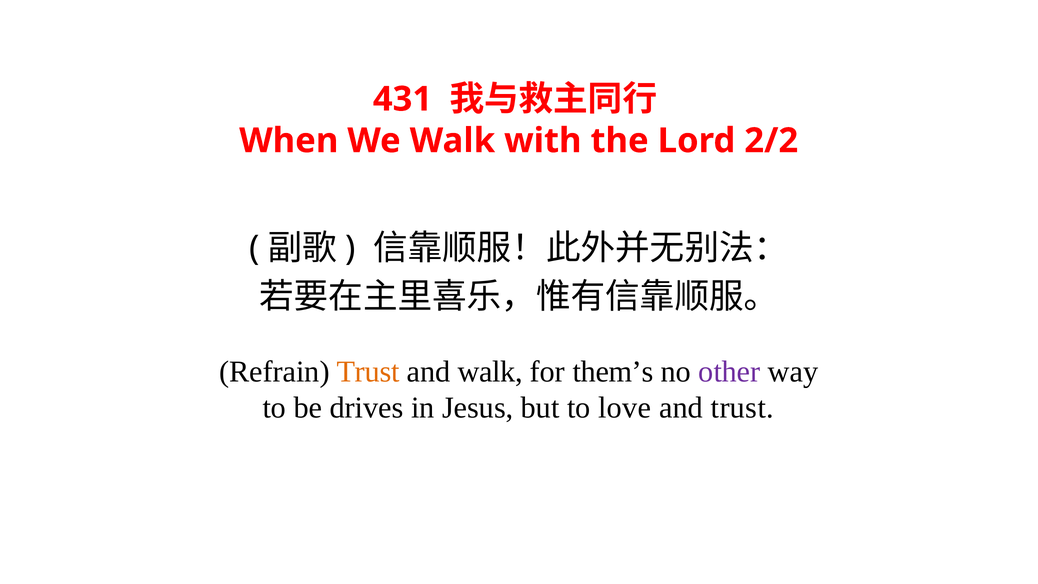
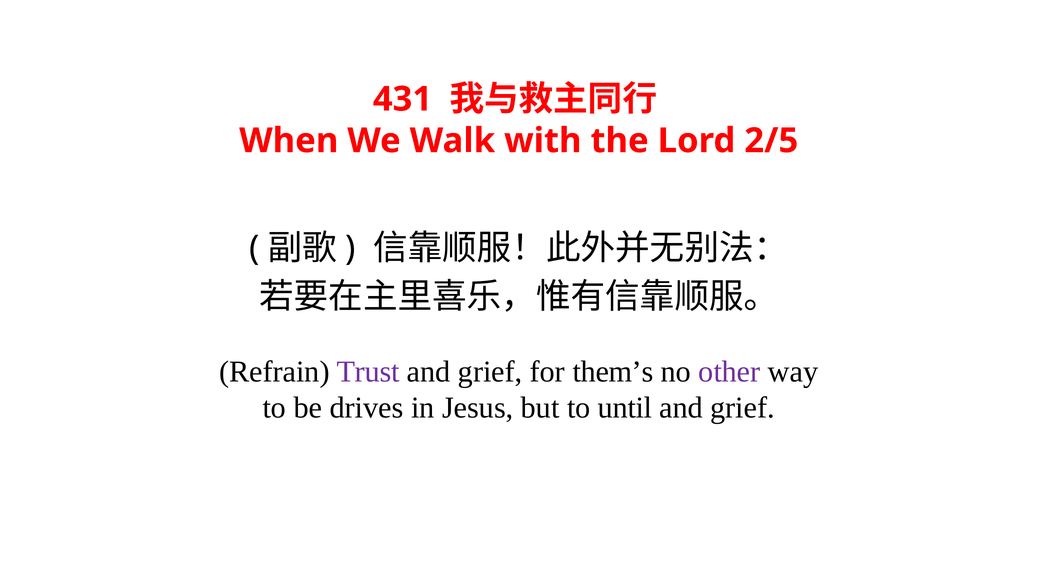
2/2: 2/2 -> 2/5 (771, 141)
Trust colour: orange -> purple (368, 371)
walk: walk -> grief (490, 371)
love: love -> until (625, 408)
trust: trust -> grief (743, 408)
